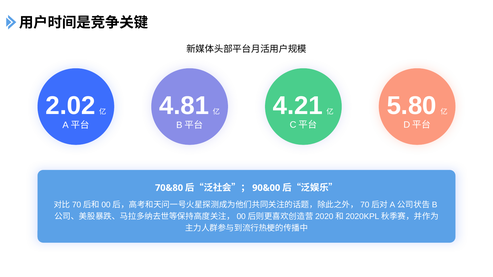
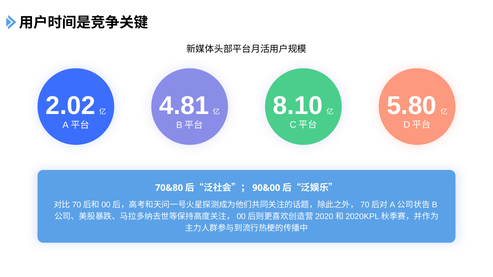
4.21: 4.21 -> 8.10 (298, 106)
